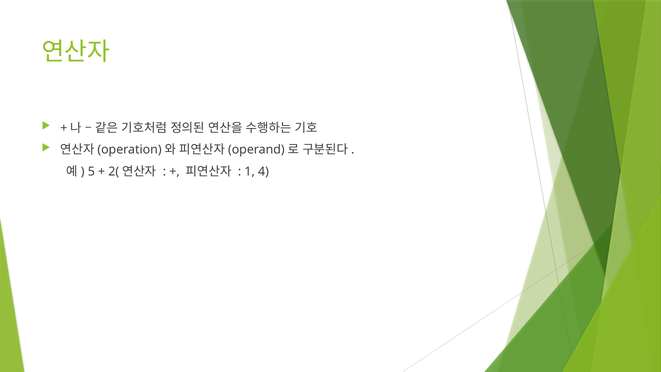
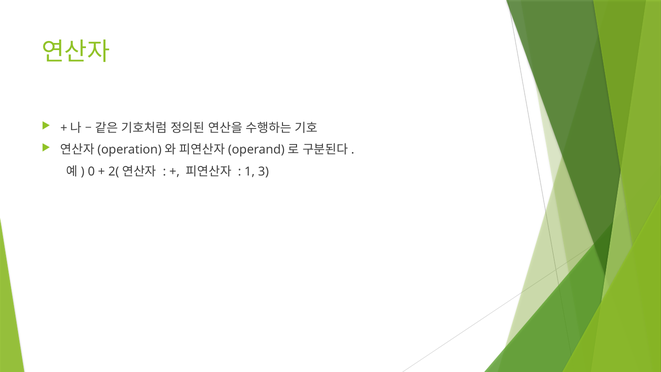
5: 5 -> 0 (91, 171)
4: 4 -> 3 (263, 171)
